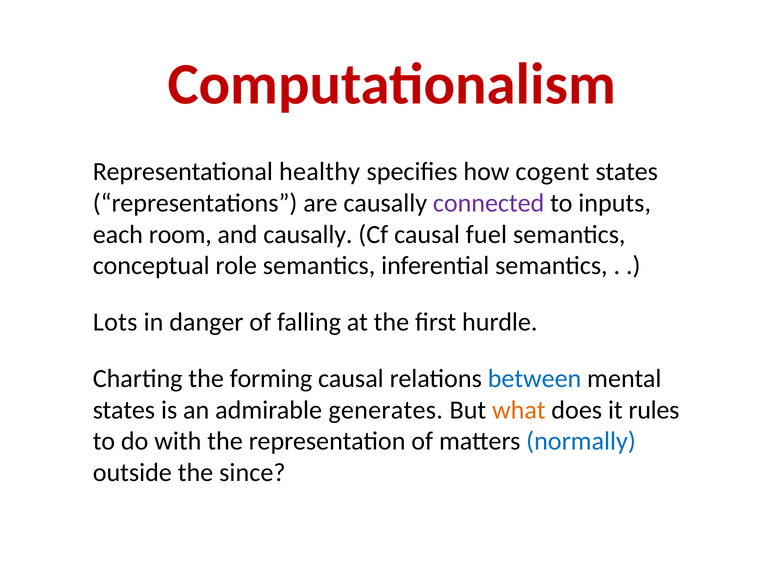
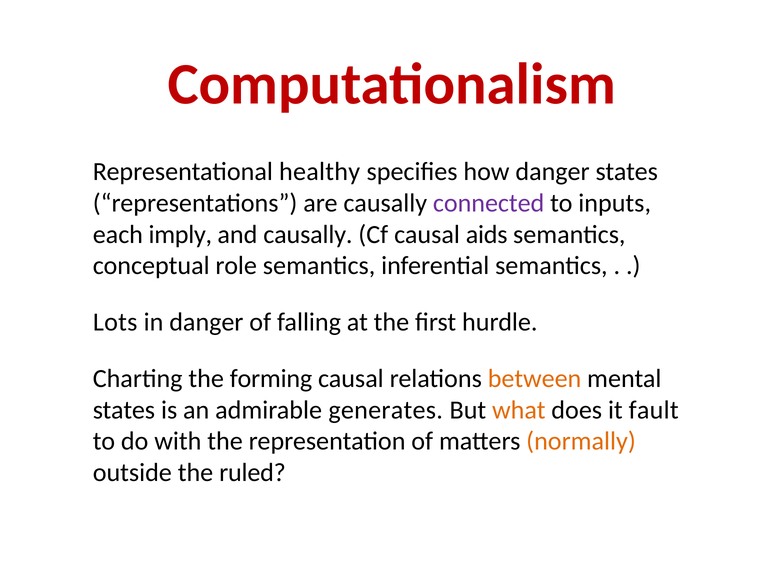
how cogent: cogent -> danger (553, 172)
room: room -> imply (180, 234)
fuel: fuel -> aids (487, 234)
between colour: blue -> orange (535, 379)
rules: rules -> fault (654, 410)
normally colour: blue -> orange (581, 441)
since: since -> ruled (253, 473)
